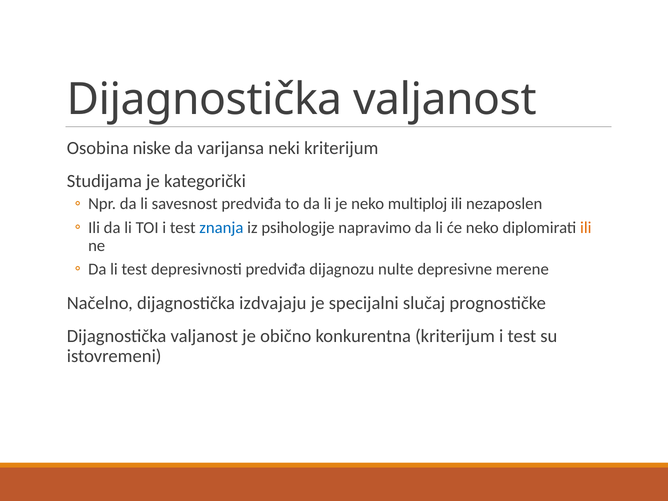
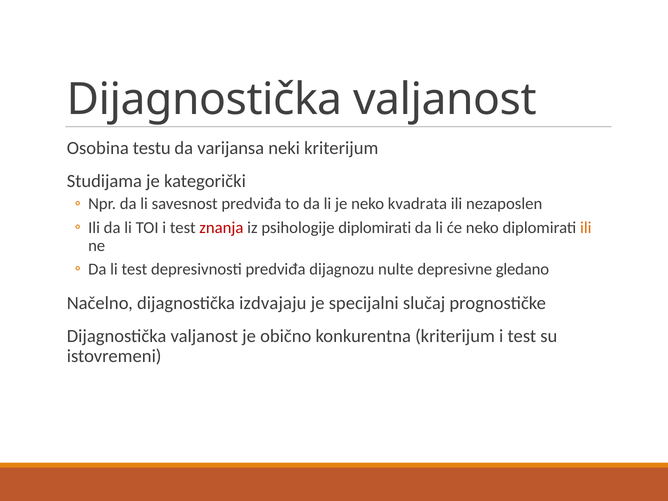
niske: niske -> testu (152, 148)
multiploj: multiploj -> kvadrata (417, 204)
znanja colour: blue -> red (221, 228)
psihologije napravimo: napravimo -> diplomirati (375, 228)
merene: merene -> gledano (522, 269)
